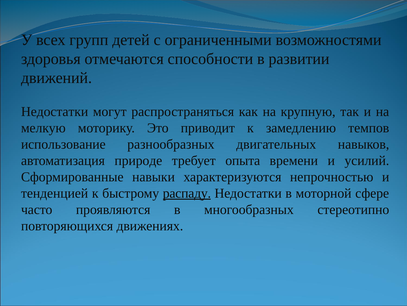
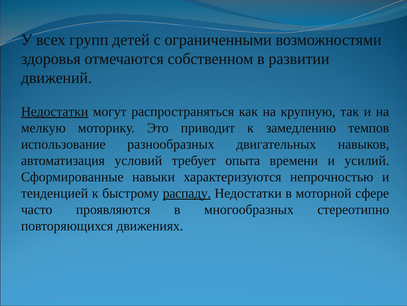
способности: способности -> собственном (210, 59)
Недостатки underline: none -> present (55, 111)
природе: природе -> условий (138, 160)
